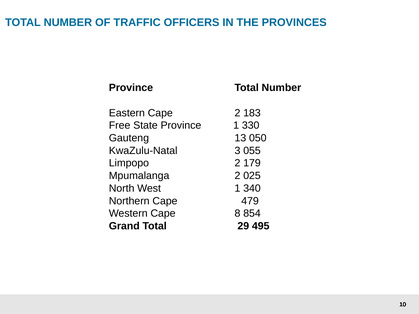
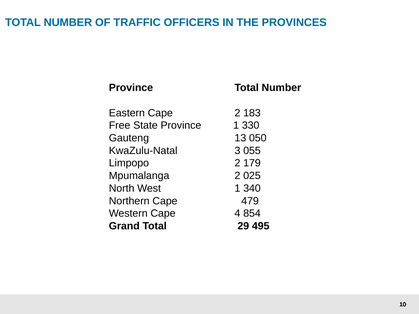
8: 8 -> 4 (237, 214)
